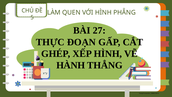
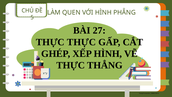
THỰC ĐOẠN: ĐOẠN -> THỰC (81, 42)
HÀNH: HÀNH -> THỰC (71, 65)
